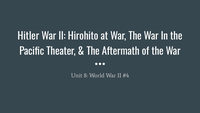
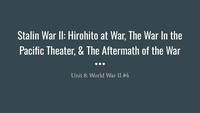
Hitler: Hitler -> Stalin (28, 36)
